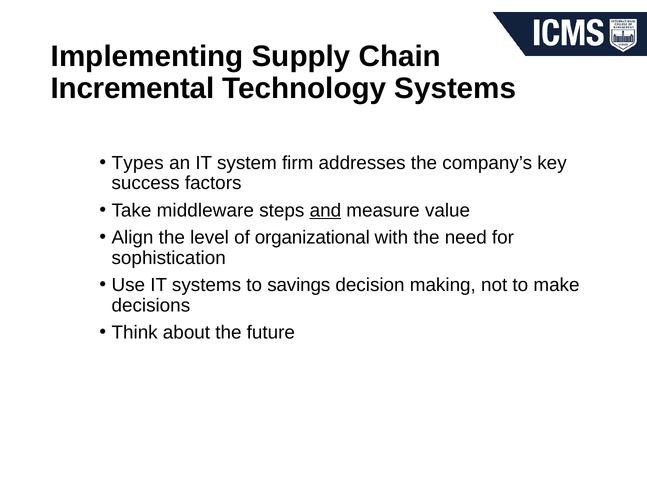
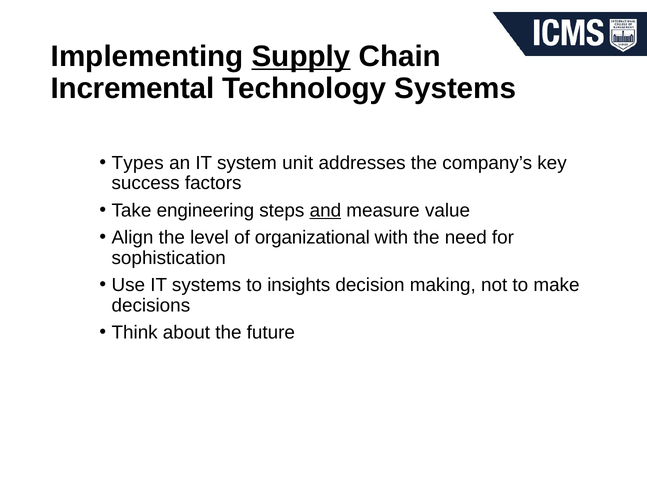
Supply underline: none -> present (301, 57)
firm: firm -> unit (298, 163)
middleware: middleware -> engineering (205, 210)
savings: savings -> insights (299, 285)
